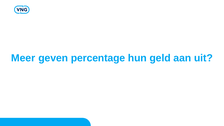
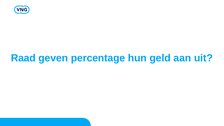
Meer: Meer -> Raad (23, 58)
